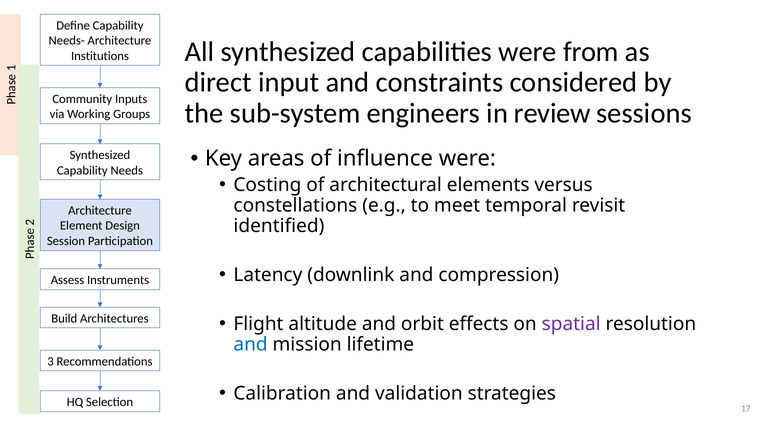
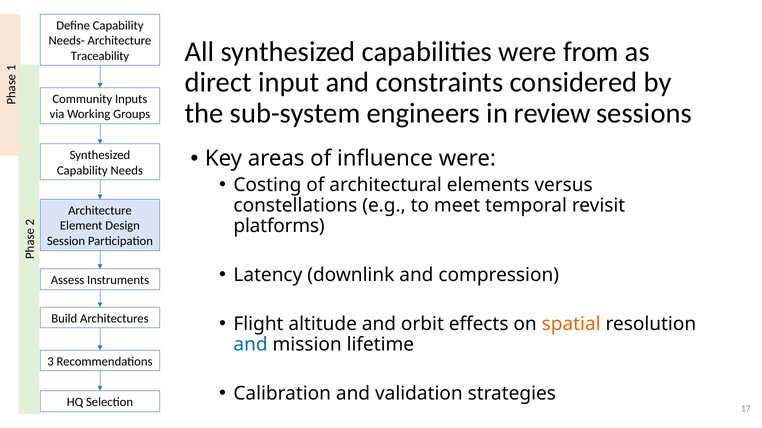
Institutions: Institutions -> Traceability (100, 56)
identified: identified -> platforms (279, 226)
spatial colour: purple -> orange (571, 324)
